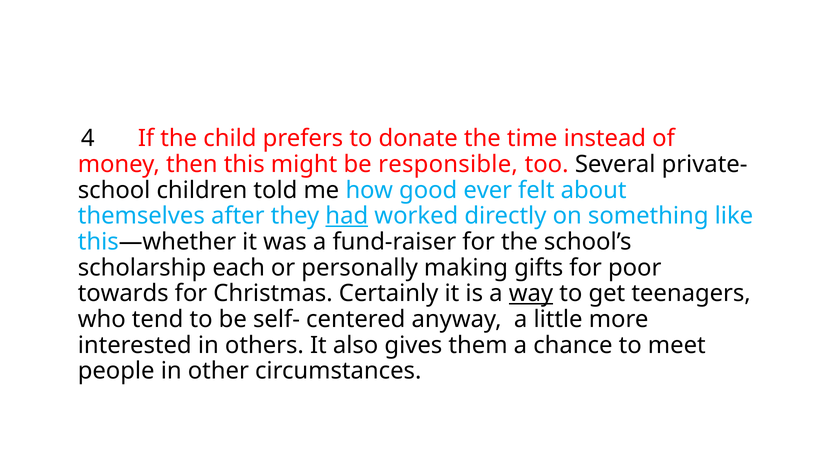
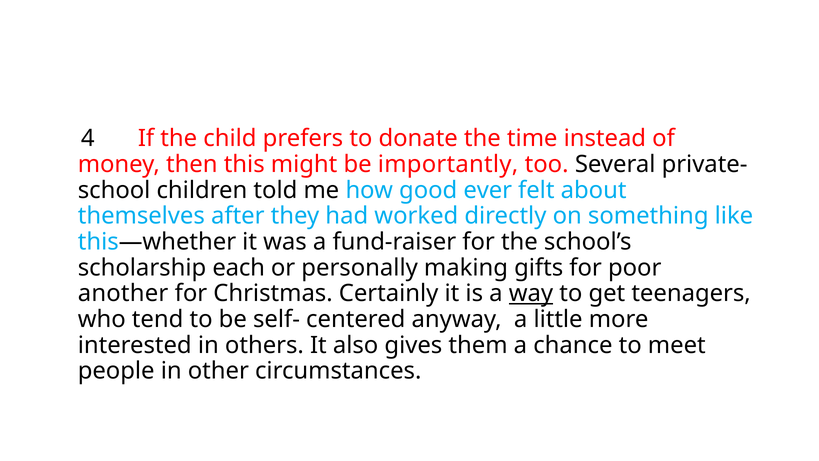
responsible: responsible -> importantly (448, 164)
had underline: present -> none (347, 216)
towards: towards -> another (123, 293)
